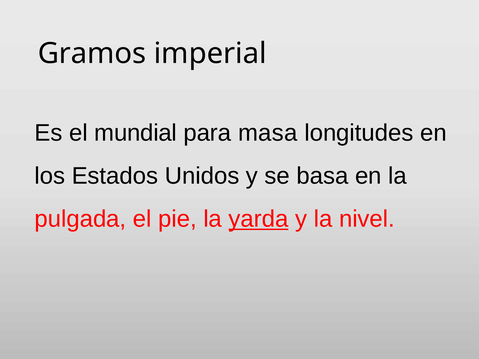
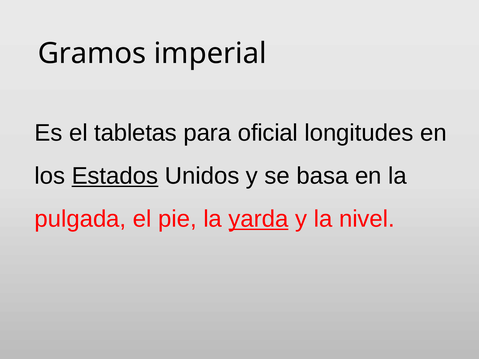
mundial: mundial -> tabletas (136, 133)
masa: masa -> oficial (268, 133)
Estados underline: none -> present (115, 176)
